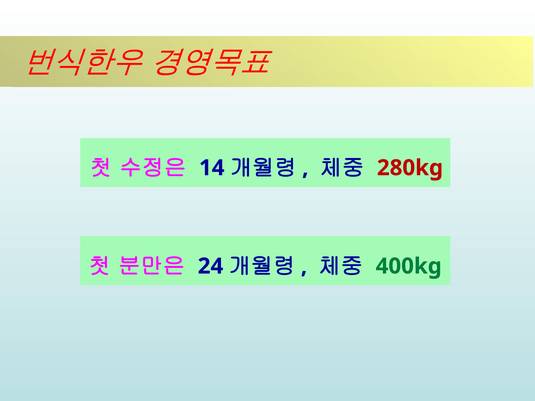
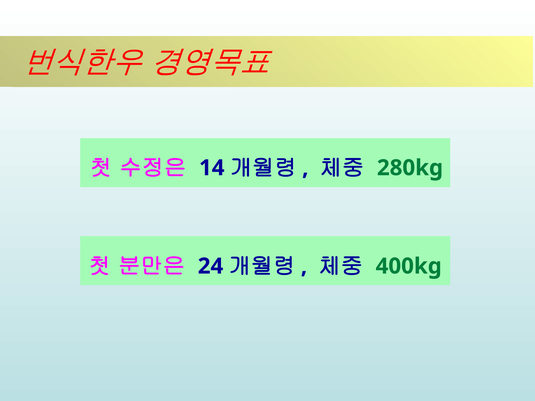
280kg colour: red -> green (410, 168)
